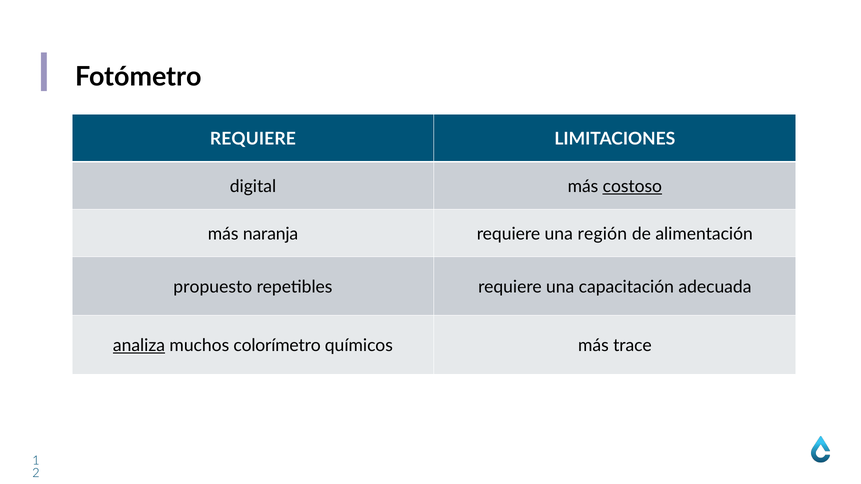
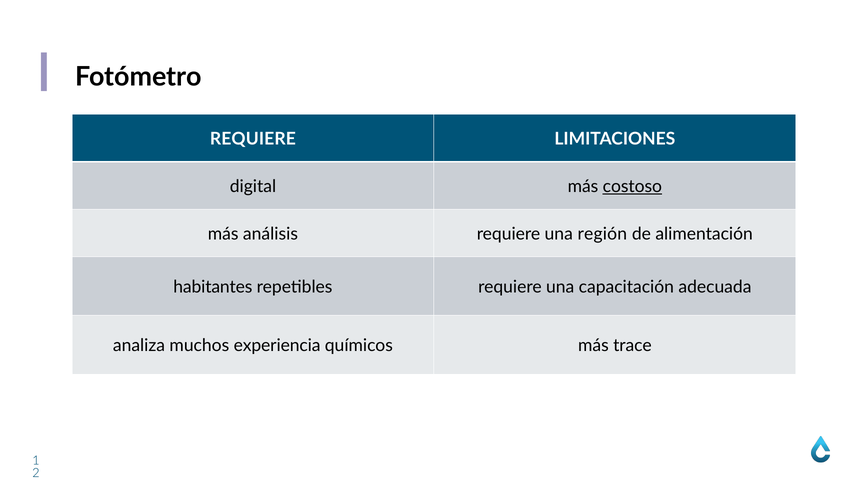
naranja: naranja -> análisis (270, 234)
propuesto: propuesto -> habitantes (213, 287)
analiza underline: present -> none (139, 346)
colorímetro: colorímetro -> experiencia (277, 346)
